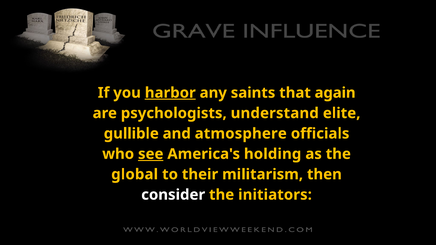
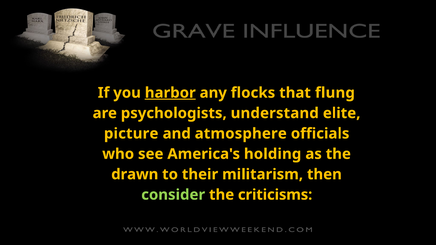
saints: saints -> flocks (253, 93)
again: again -> flung (335, 93)
gullible: gullible -> picture (131, 134)
see underline: present -> none (151, 154)
global: global -> drawn (135, 175)
consider colour: white -> light green (173, 195)
initiators: initiators -> criticisms (275, 195)
